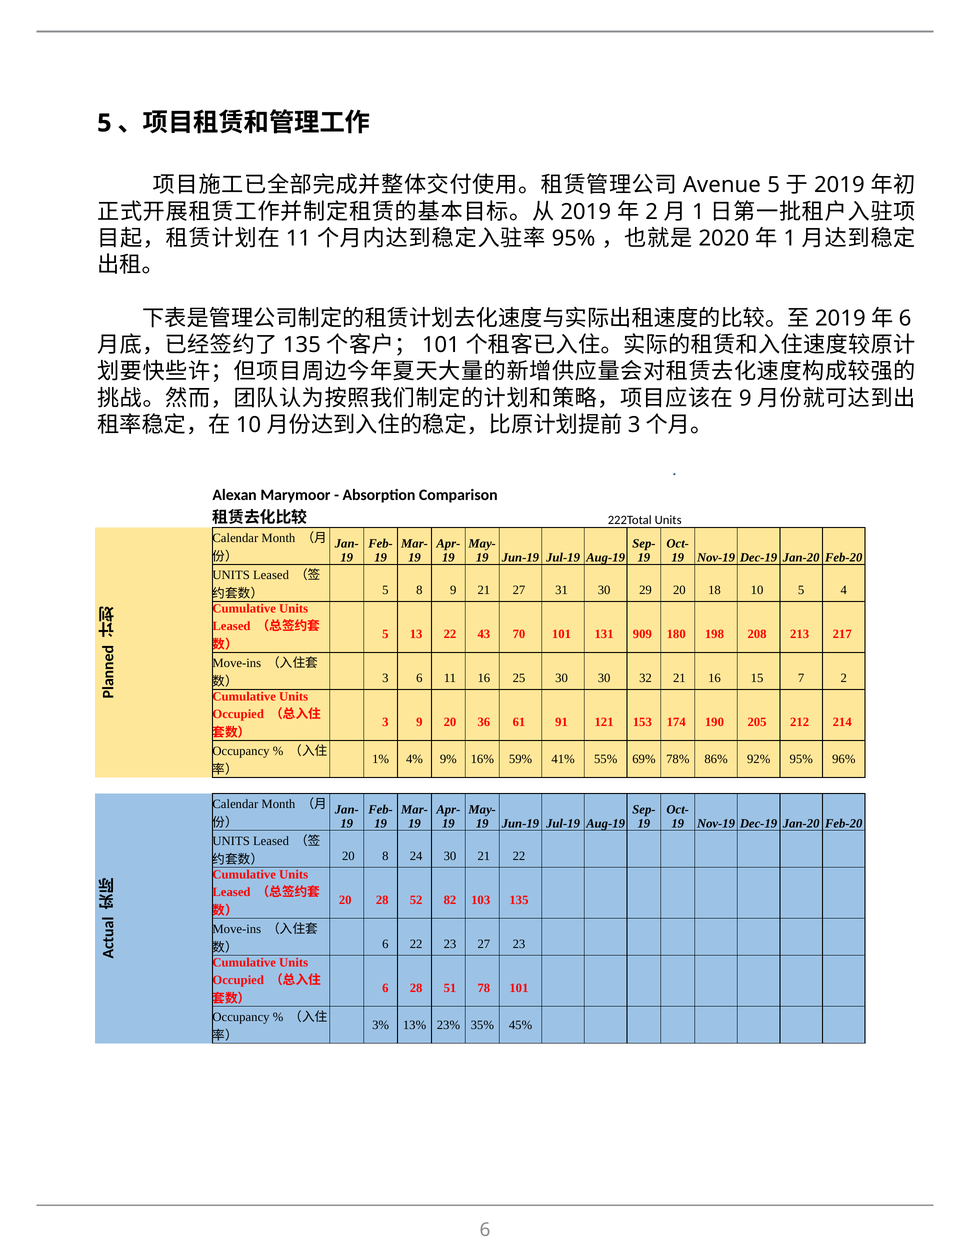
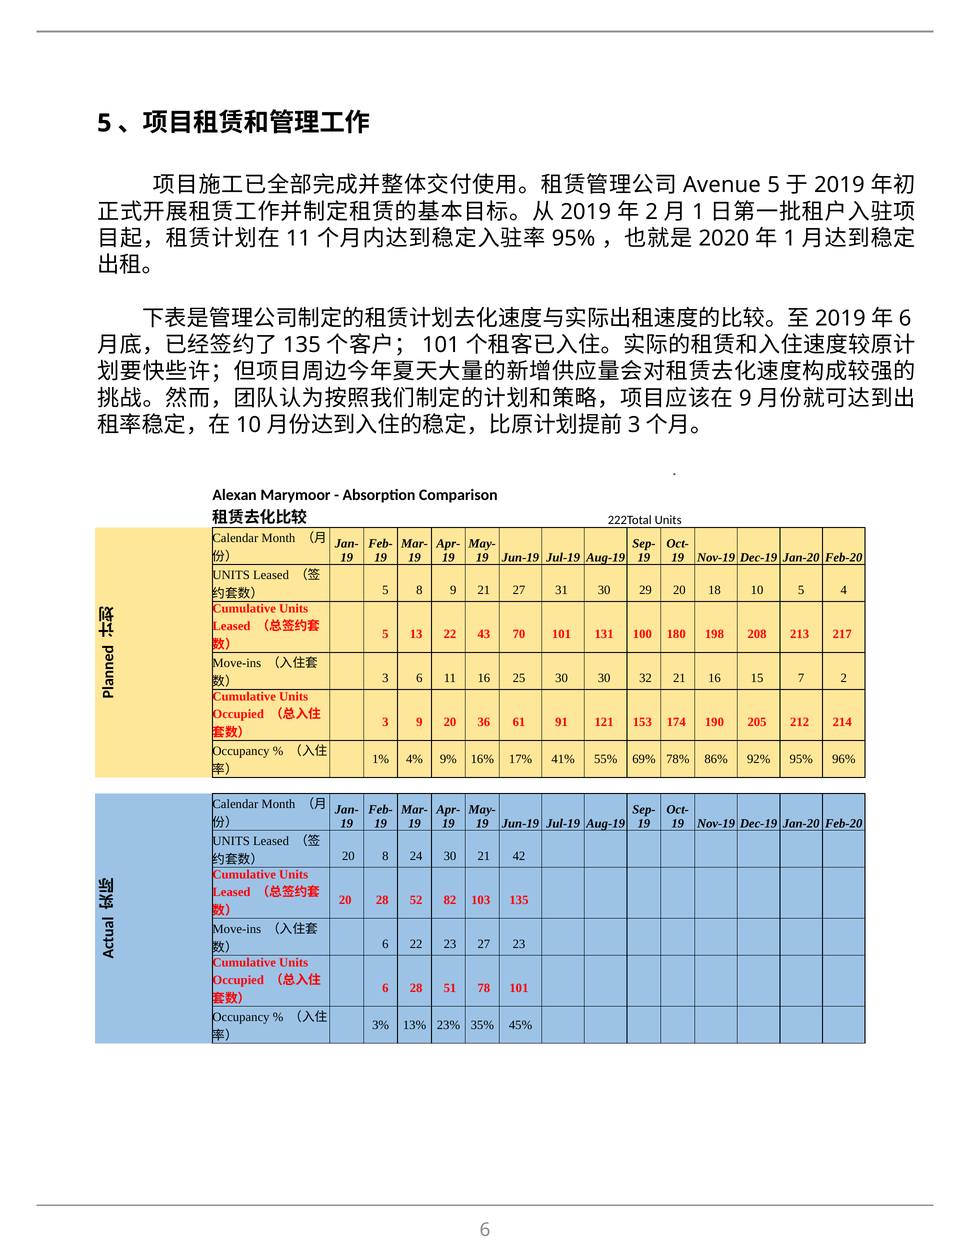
909: 909 -> 100 (642, 634)
59%: 59% -> 17% (521, 759)
21 22: 22 -> 42 (519, 856)
